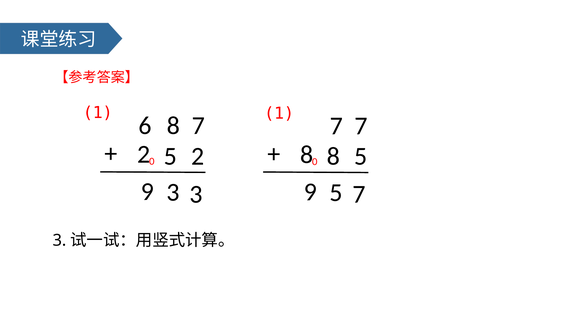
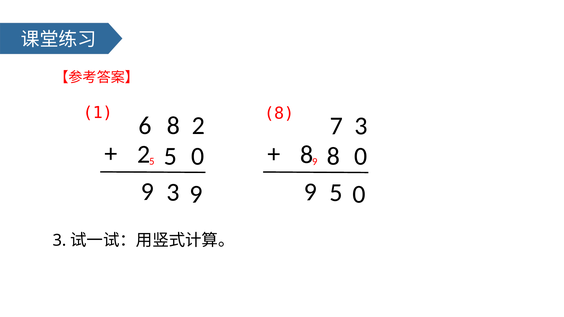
1 1: 1 -> 8 (279, 114)
8 7: 7 -> 2 (198, 126)
7 7: 7 -> 3 (361, 126)
0: 0 -> 5 (152, 162)
0: 0 -> 9 (315, 162)
2: 2 -> 0 (198, 156)
8 5: 5 -> 0 (361, 156)
3 3: 3 -> 9 (196, 194)
7: 7 -> 0 (359, 195)
